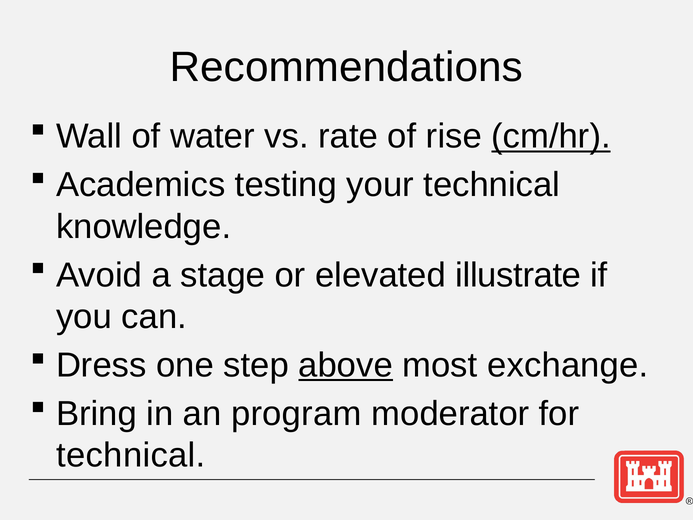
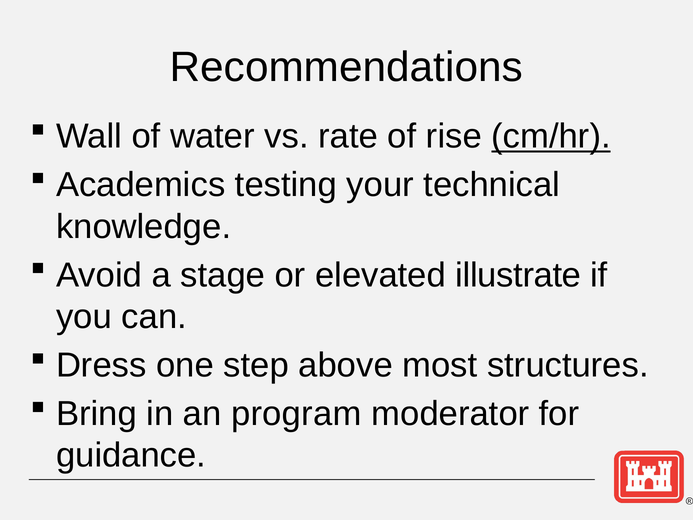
above underline: present -> none (346, 365)
exchange: exchange -> structures (568, 365)
technical: technical -> guidance (131, 455)
